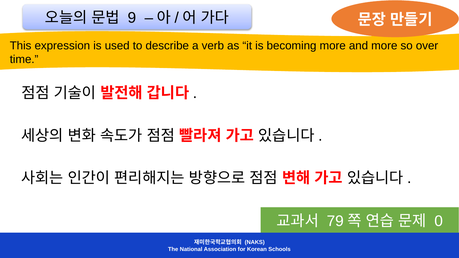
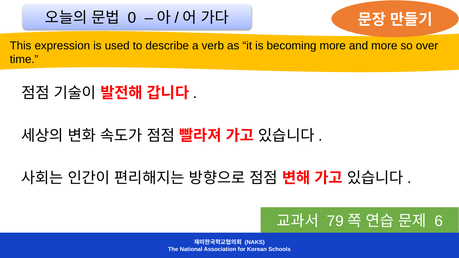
9: 9 -> 0 (132, 18)
0: 0 -> 6 (439, 221)
